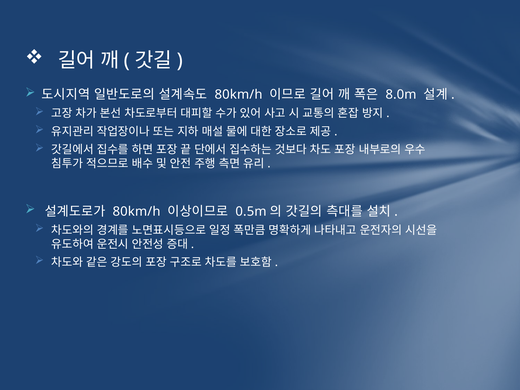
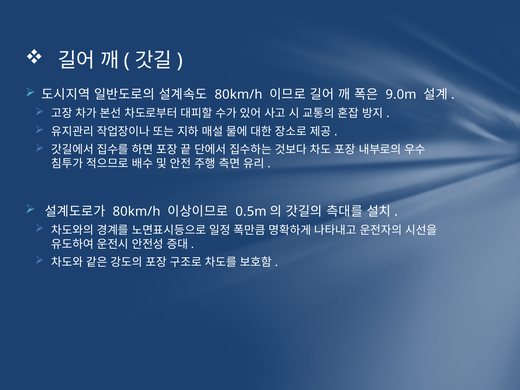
8.0m: 8.0m -> 9.0m (401, 95)
